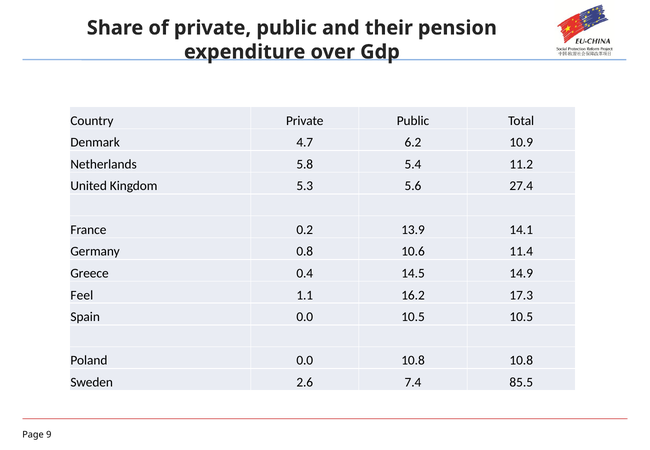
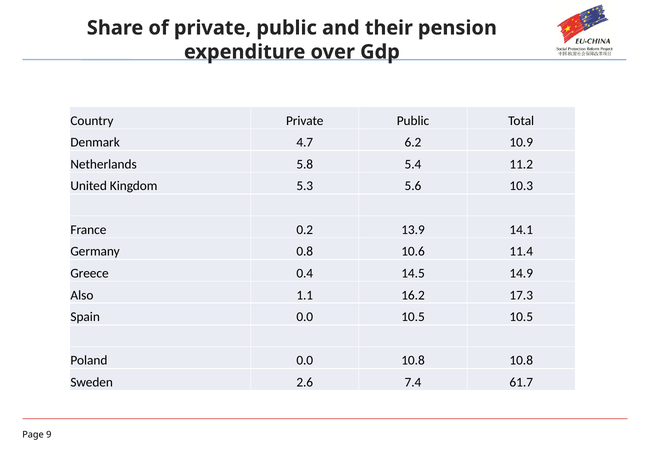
27.4: 27.4 -> 10.3 (521, 186)
Feel: Feel -> Also (82, 295)
85.5: 85.5 -> 61.7 (521, 382)
